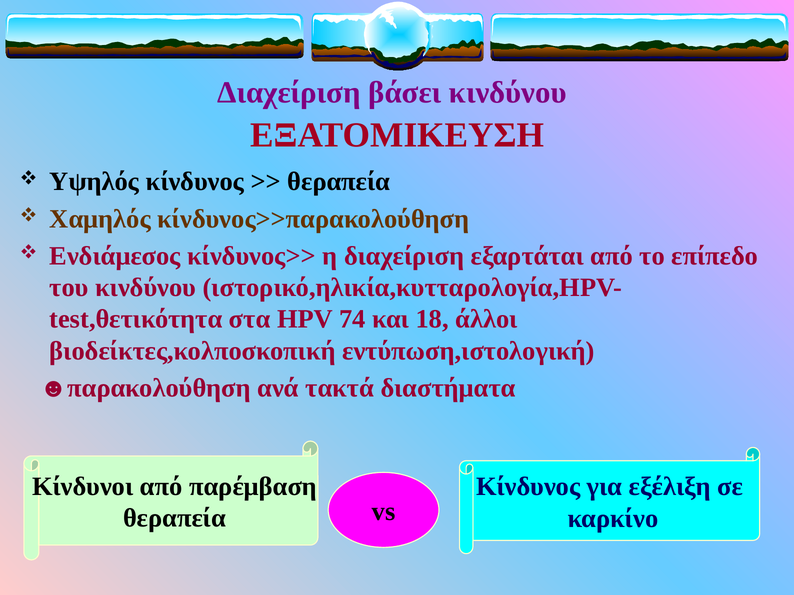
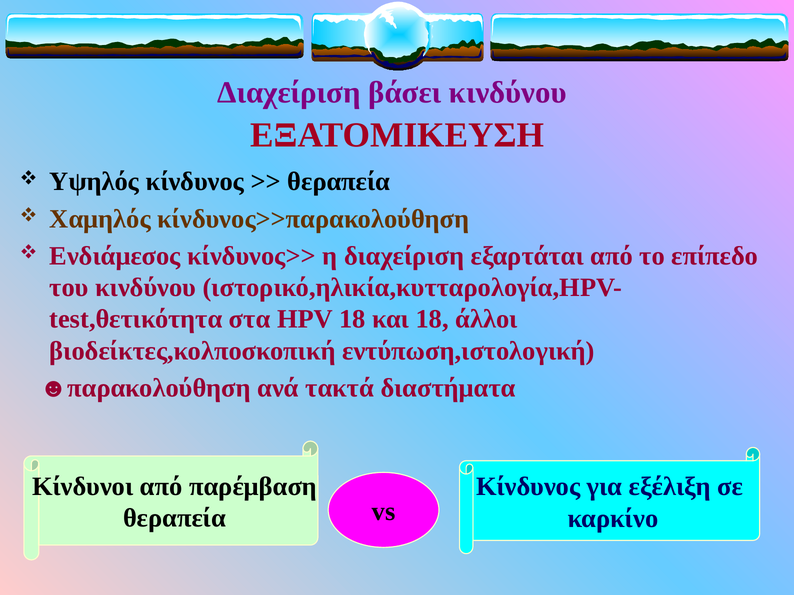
HPV 74: 74 -> 18 (352, 320)
